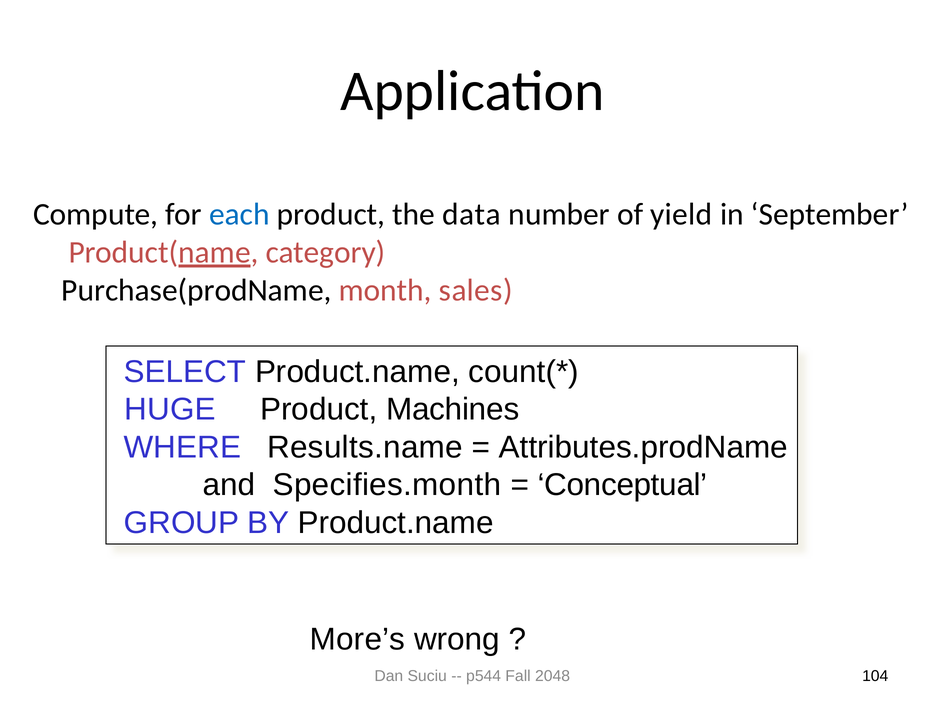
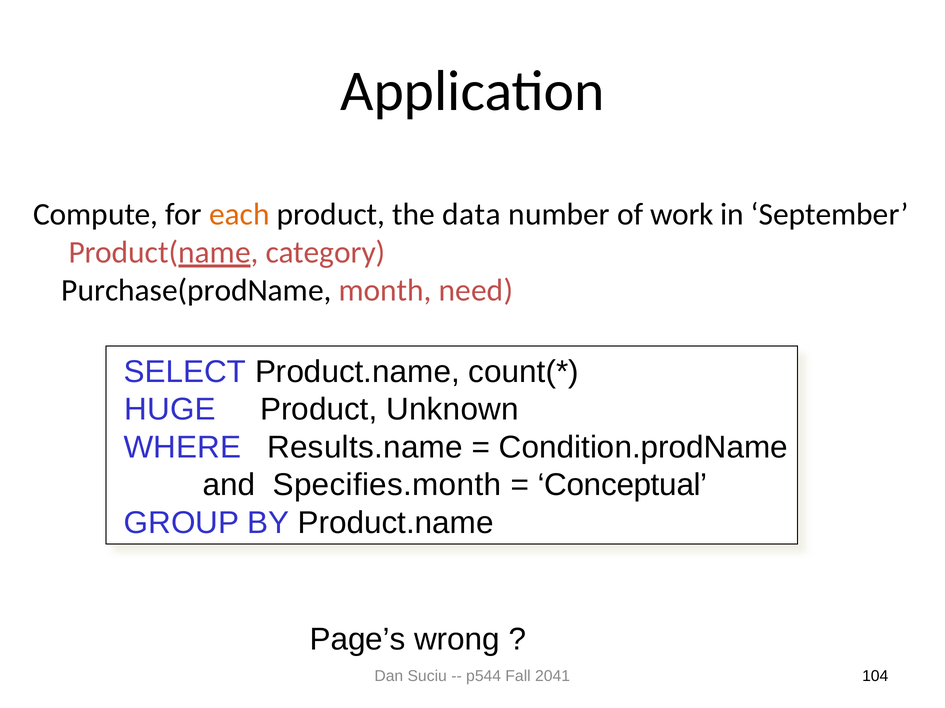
each colour: blue -> orange (239, 215)
yield: yield -> work (682, 215)
sales: sales -> need (476, 290)
Machines: Machines -> Unknown (452, 410)
Attributes.prodName: Attributes.prodName -> Condition.prodName (643, 448)
More’s: More’s -> Page’s (358, 640)
2048: 2048 -> 2041 (553, 677)
